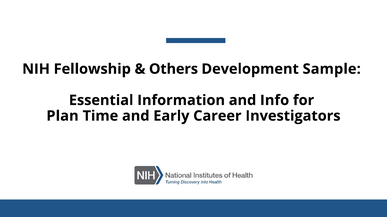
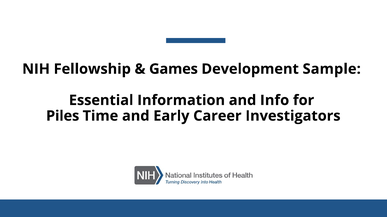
Others: Others -> Games (173, 69)
Plan: Plan -> Piles (63, 116)
